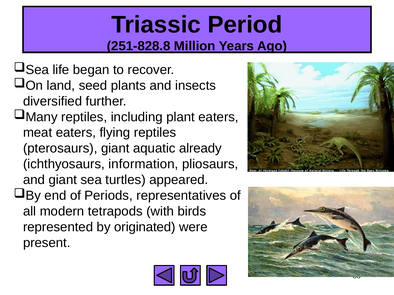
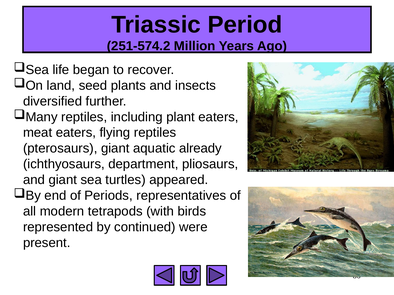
251-828.8: 251-828.8 -> 251-574.2 (139, 46)
information: information -> department (143, 164)
originated: originated -> continued (145, 227)
